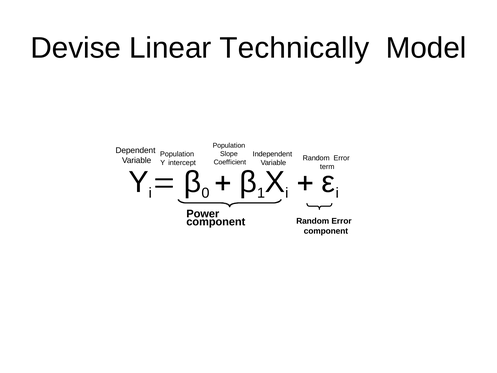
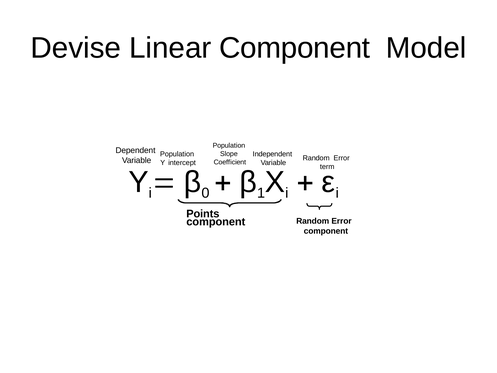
Linear Technically: Technically -> Component (295, 48)
Power: Power -> Points (203, 214)
